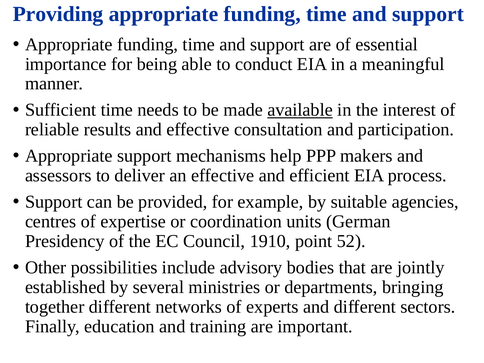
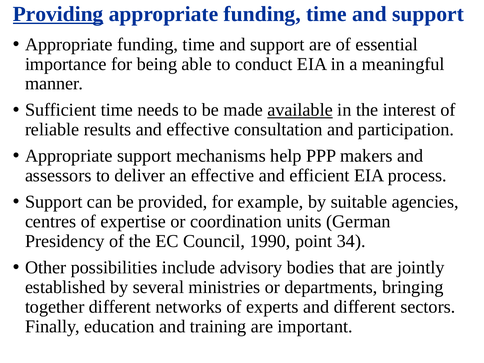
Providing underline: none -> present (58, 14)
1910: 1910 -> 1990 (270, 241)
52: 52 -> 34 (351, 241)
